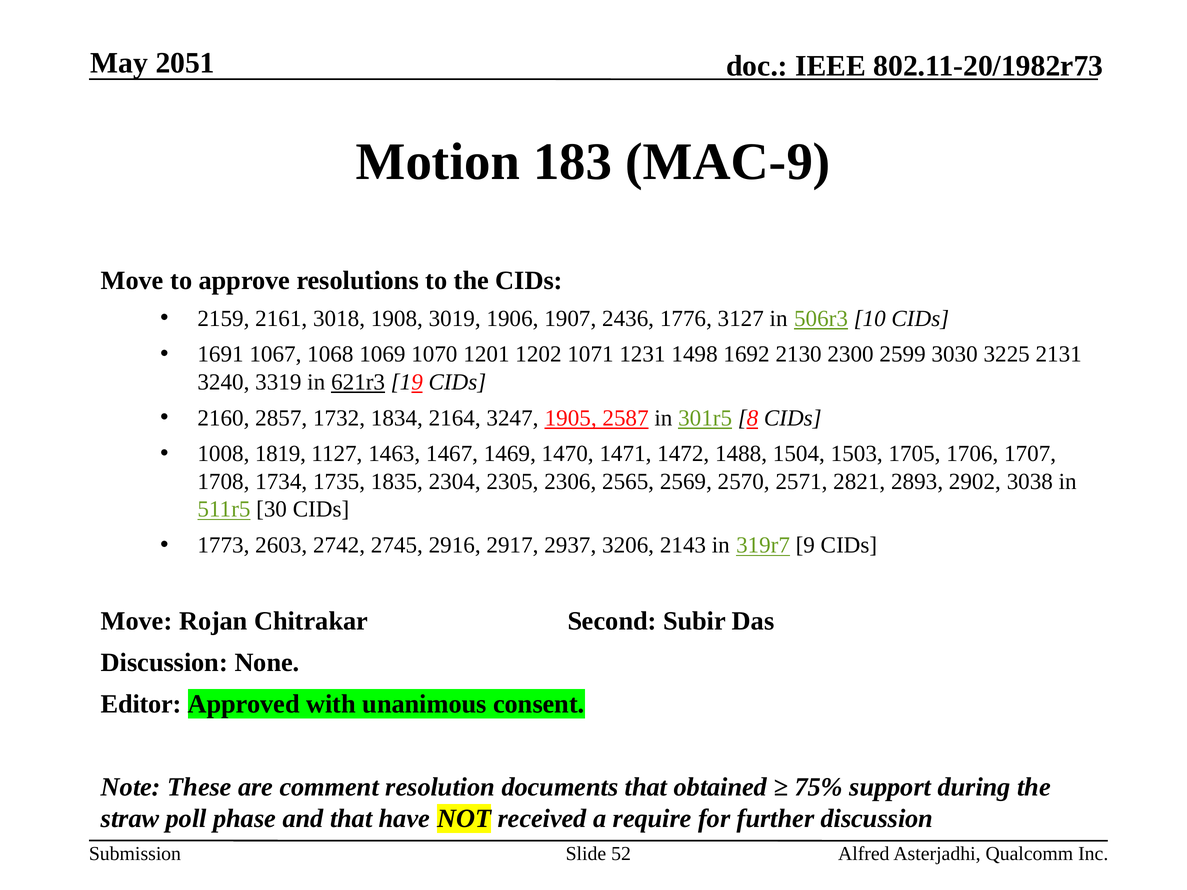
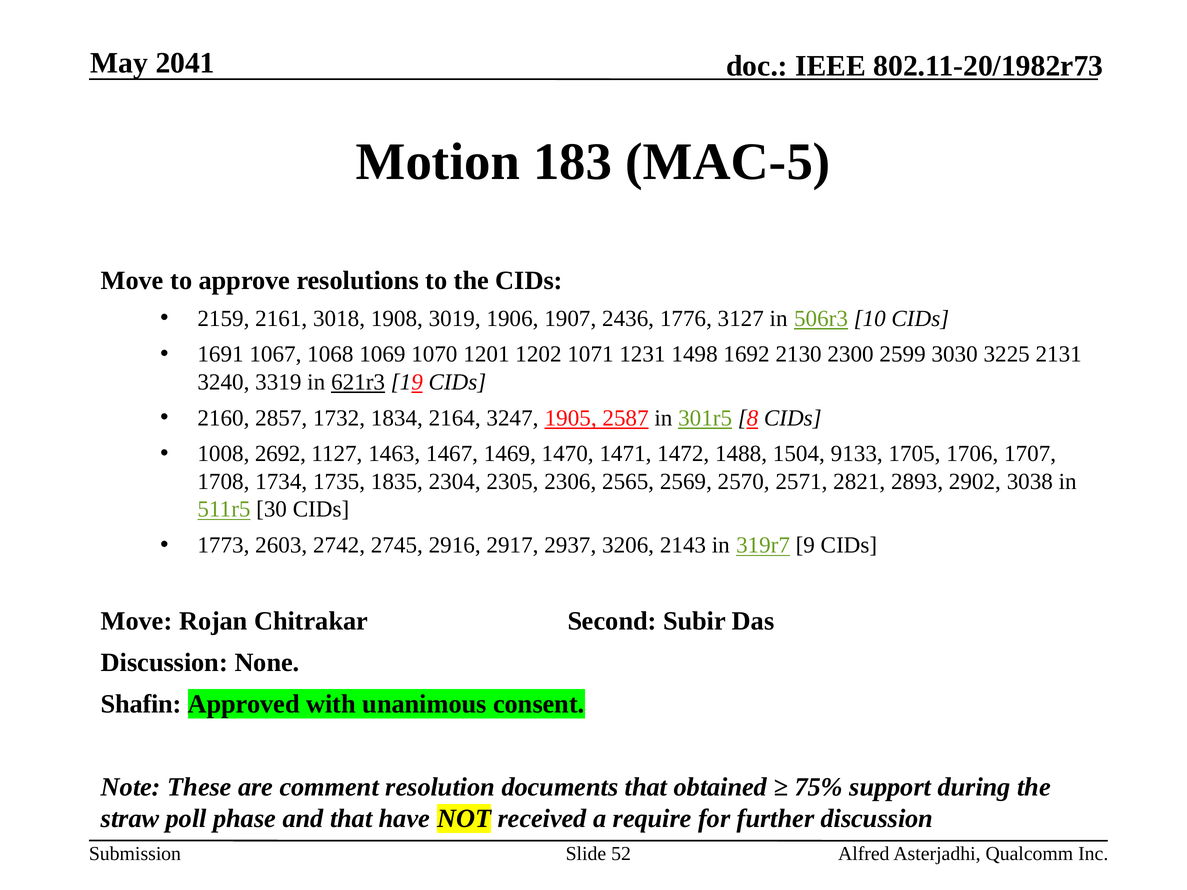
2051: 2051 -> 2041 (185, 63)
MAC-9: MAC-9 -> MAC-5 (728, 162)
1819: 1819 -> 2692 (280, 454)
1503: 1503 -> 9133 (857, 454)
Editor: Editor -> Shafin (141, 704)
